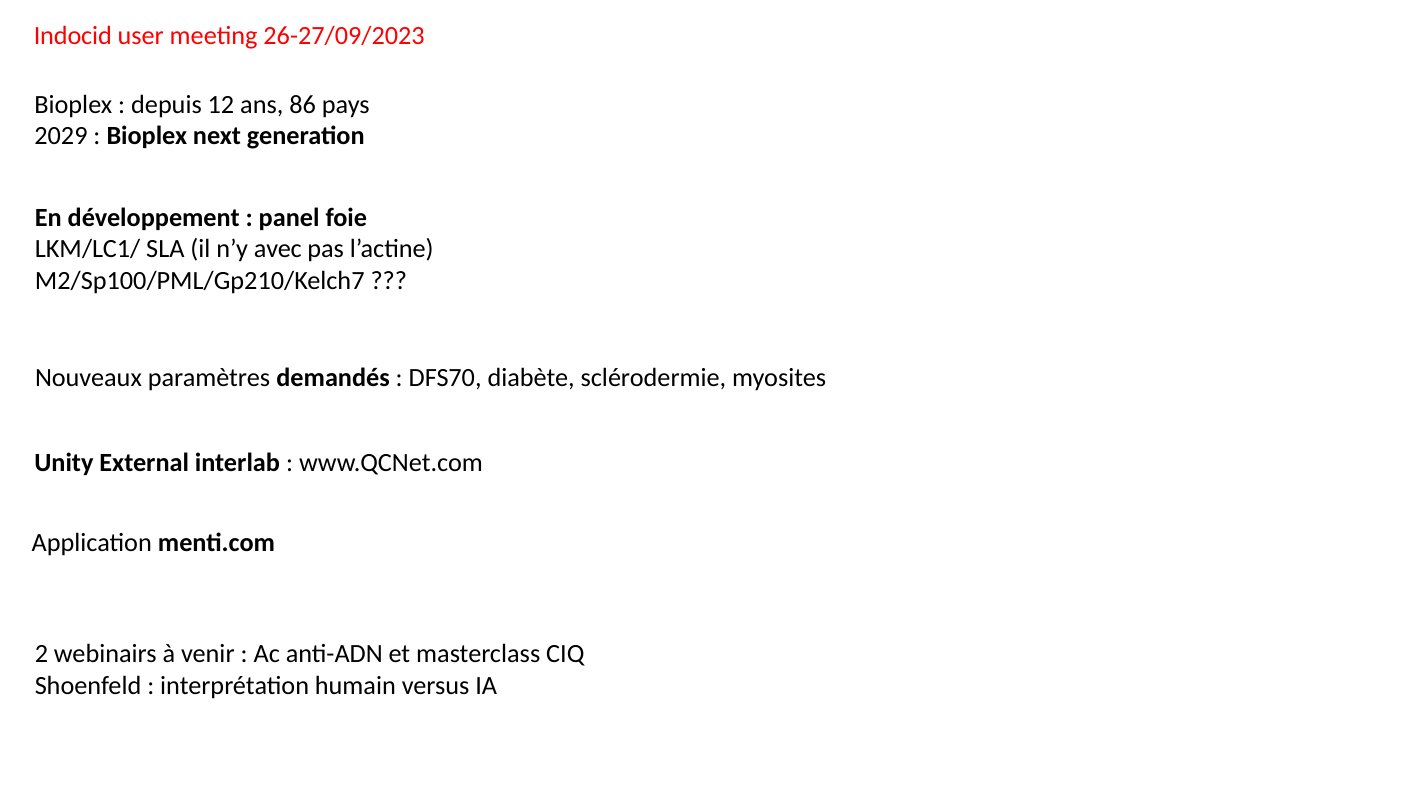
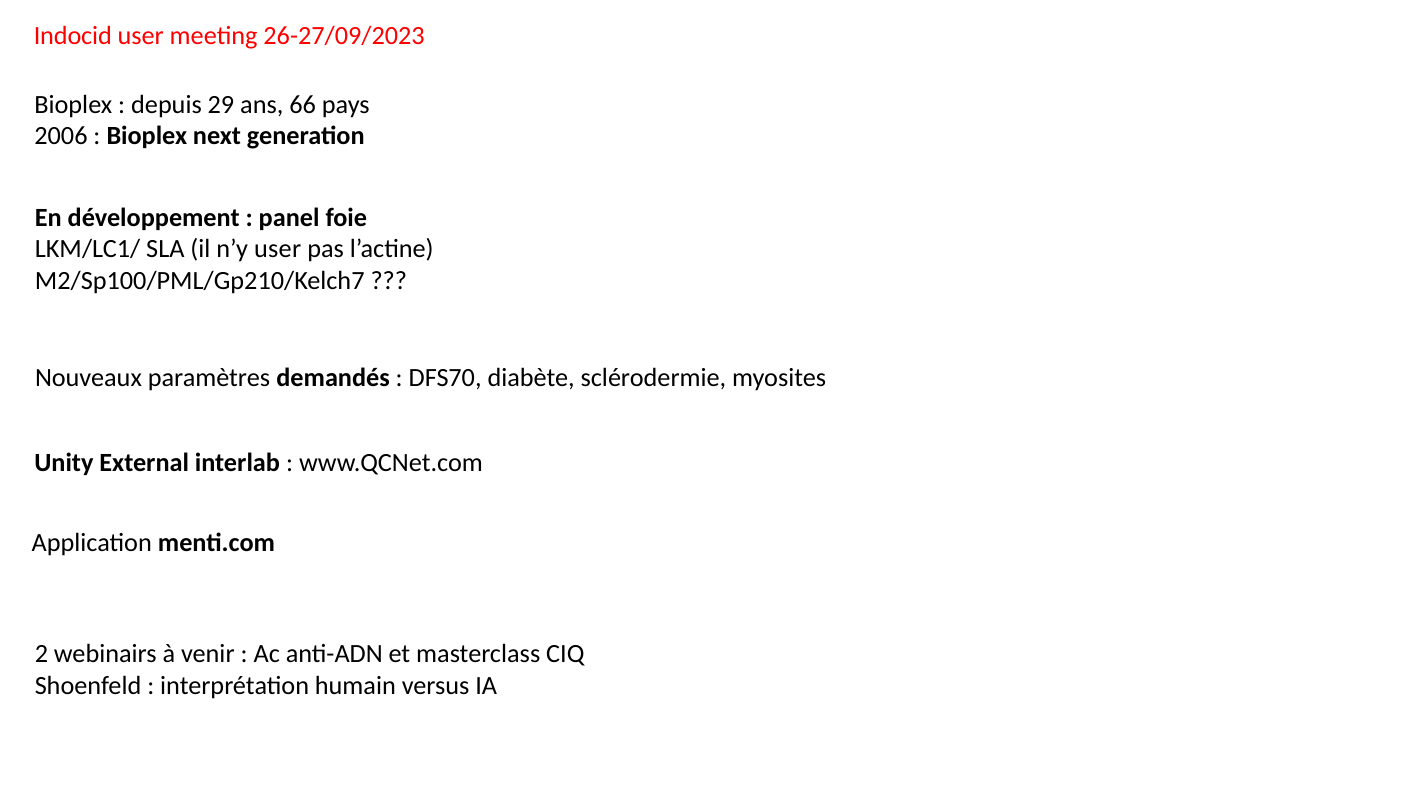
12: 12 -> 29 (221, 104)
86: 86 -> 66 (303, 104)
2029: 2029 -> 2006 (61, 136)
n’y avec: avec -> user (278, 249)
